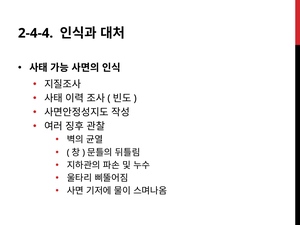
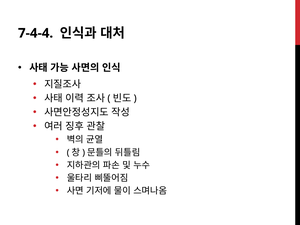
2-4-4: 2-4-4 -> 7-4-4 (36, 33)
